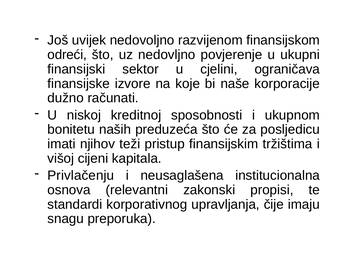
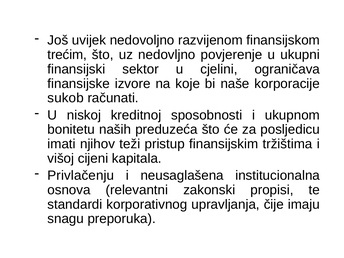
odreći: odreći -> trećim (67, 55)
dužno: dužno -> sukob (66, 98)
